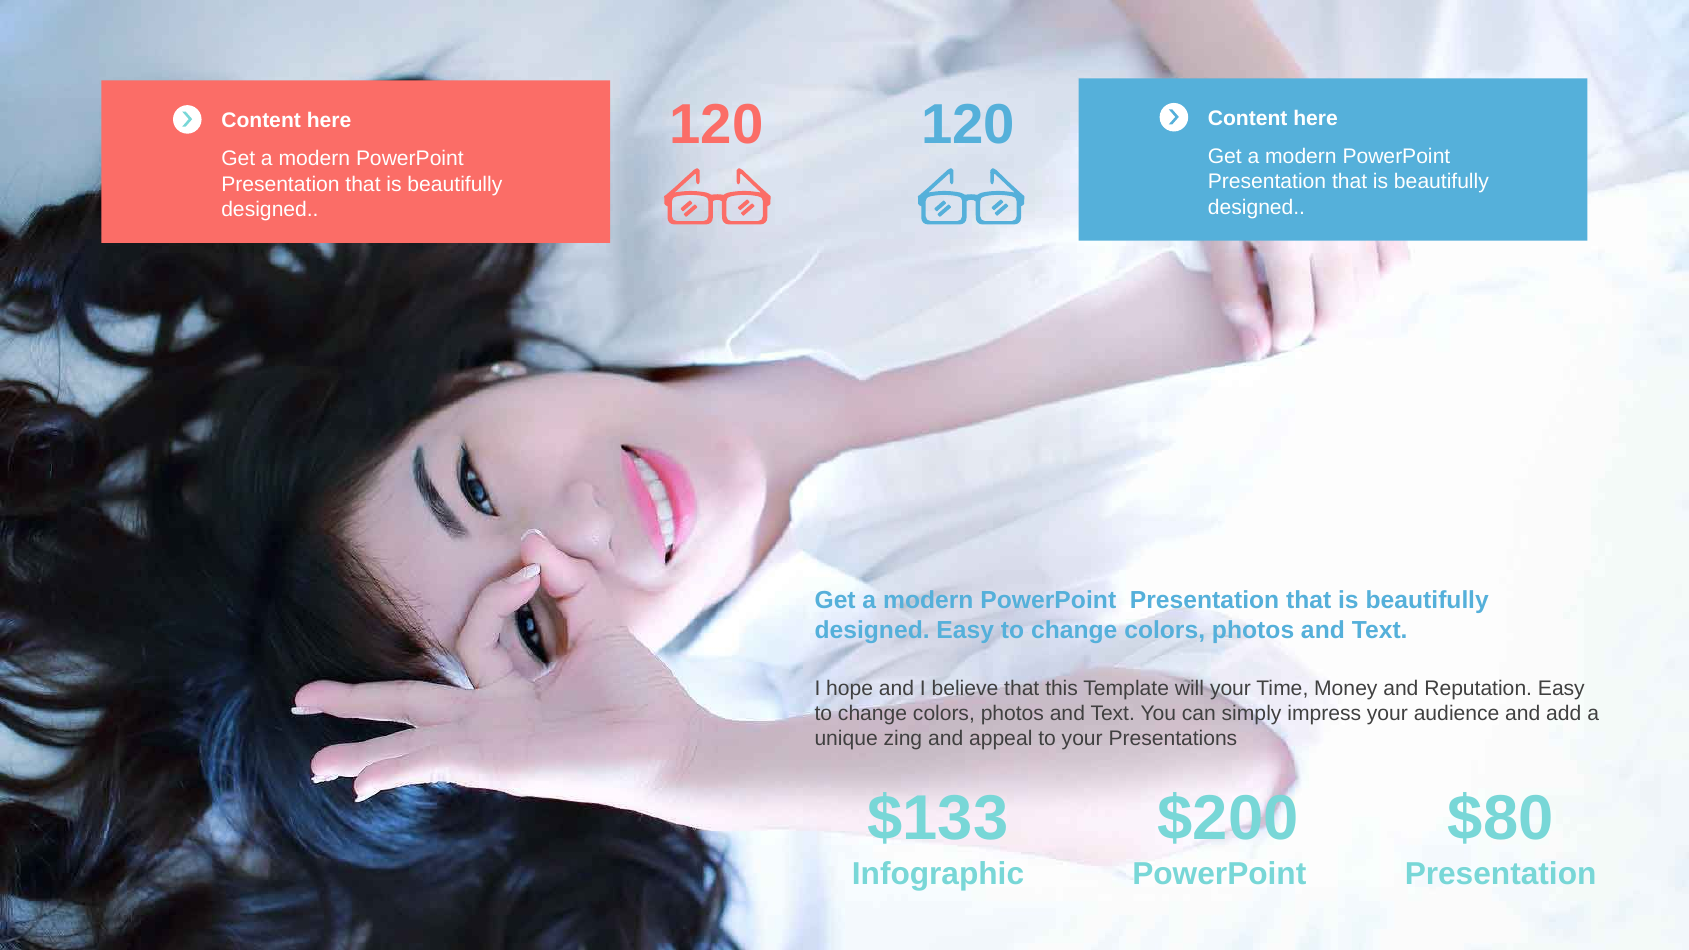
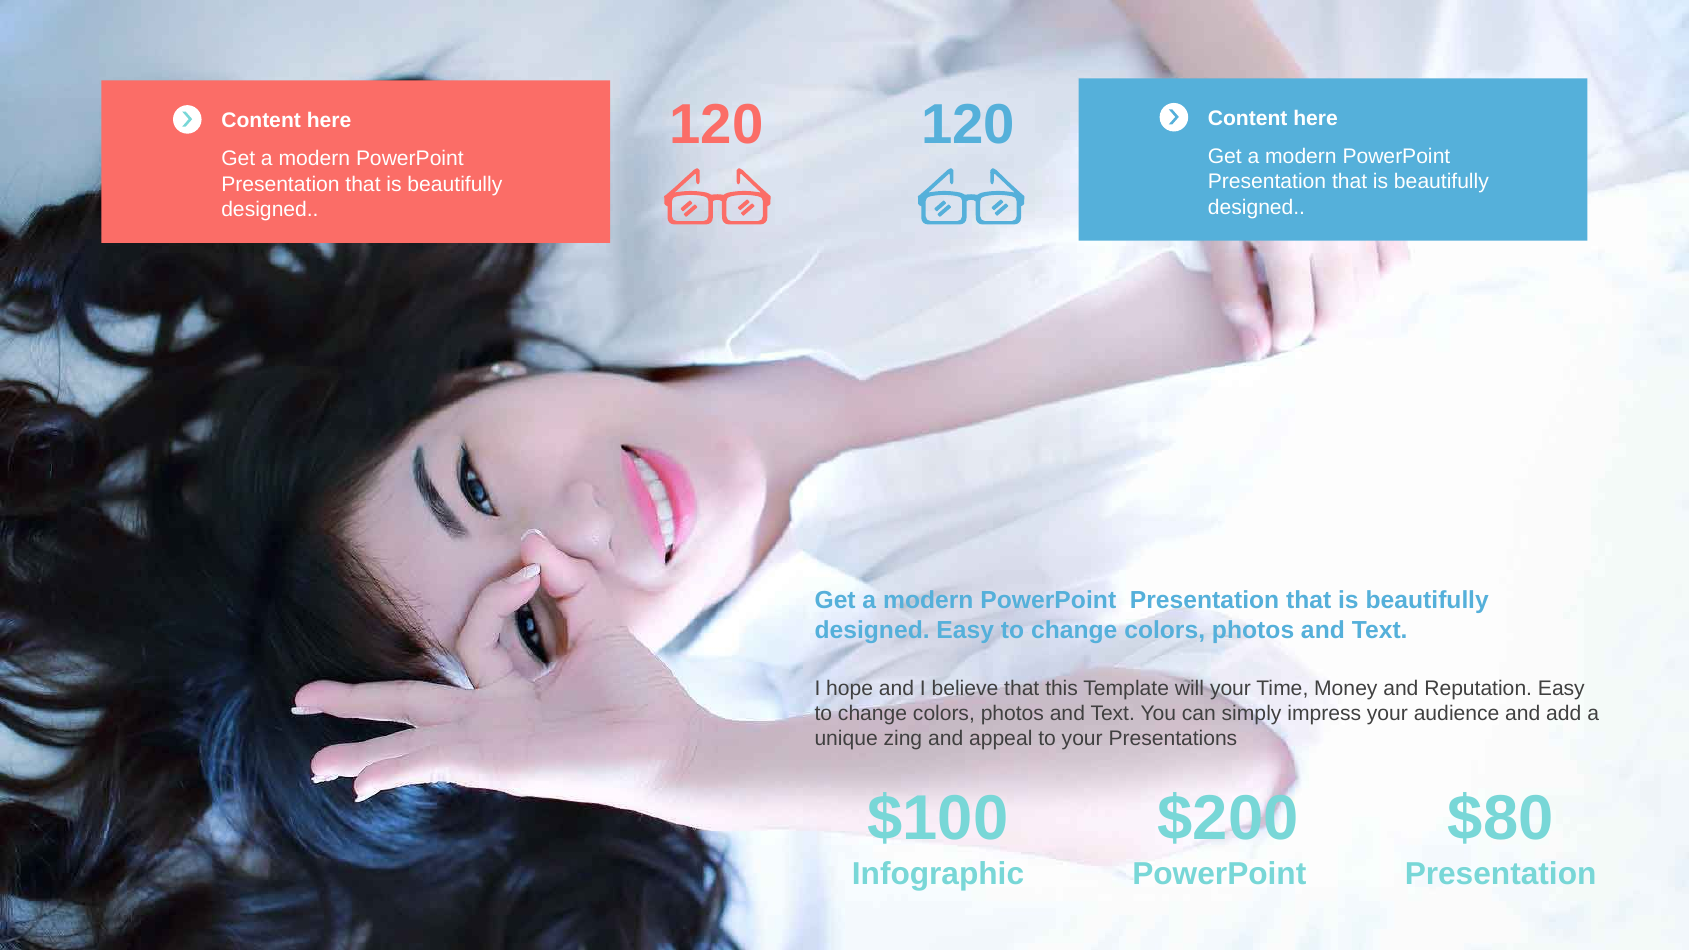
$133: $133 -> $100 (938, 818)
